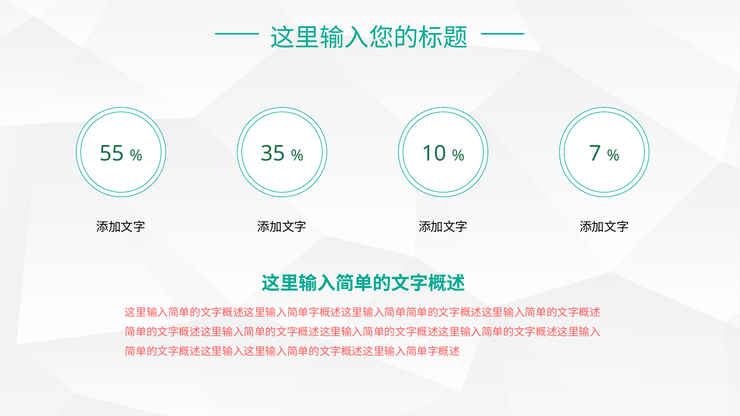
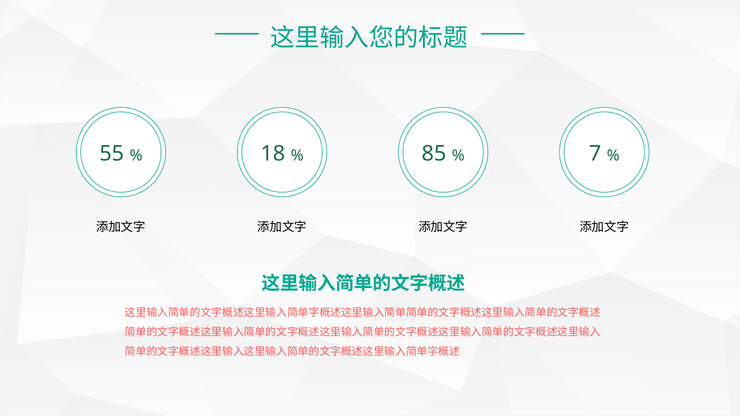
35: 35 -> 18 (273, 154)
10: 10 -> 85 (434, 154)
